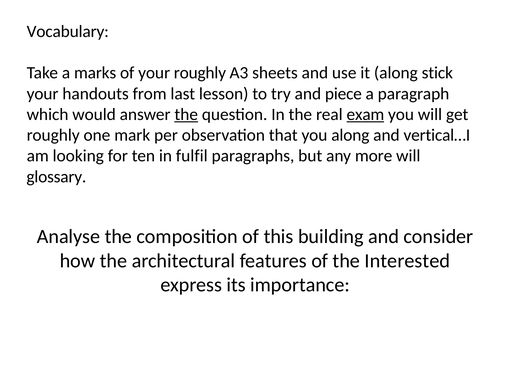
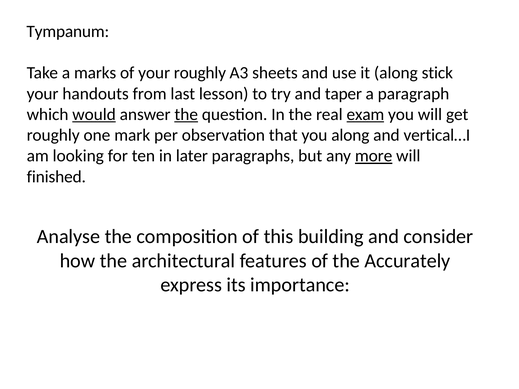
Vocabulary: Vocabulary -> Tympanum (68, 31)
piece: piece -> taper (343, 94)
would underline: none -> present (94, 114)
fulfil: fulfil -> later (192, 156)
more underline: none -> present (374, 156)
glossary: glossary -> finished (56, 177)
Interested: Interested -> Accurately (407, 261)
